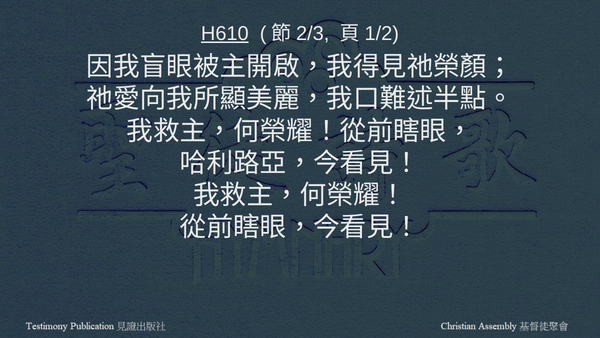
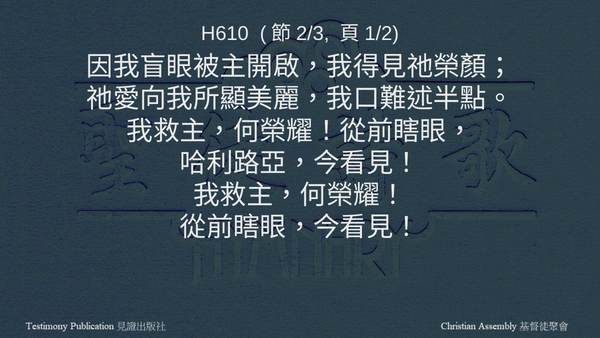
H610 underline: present -> none (225, 34)
